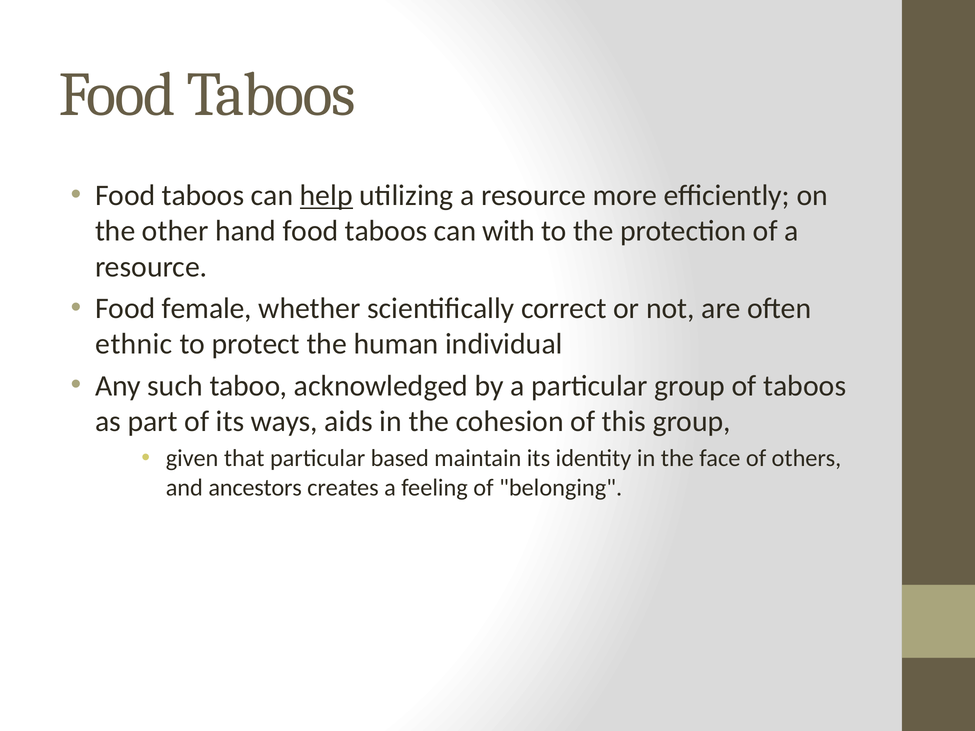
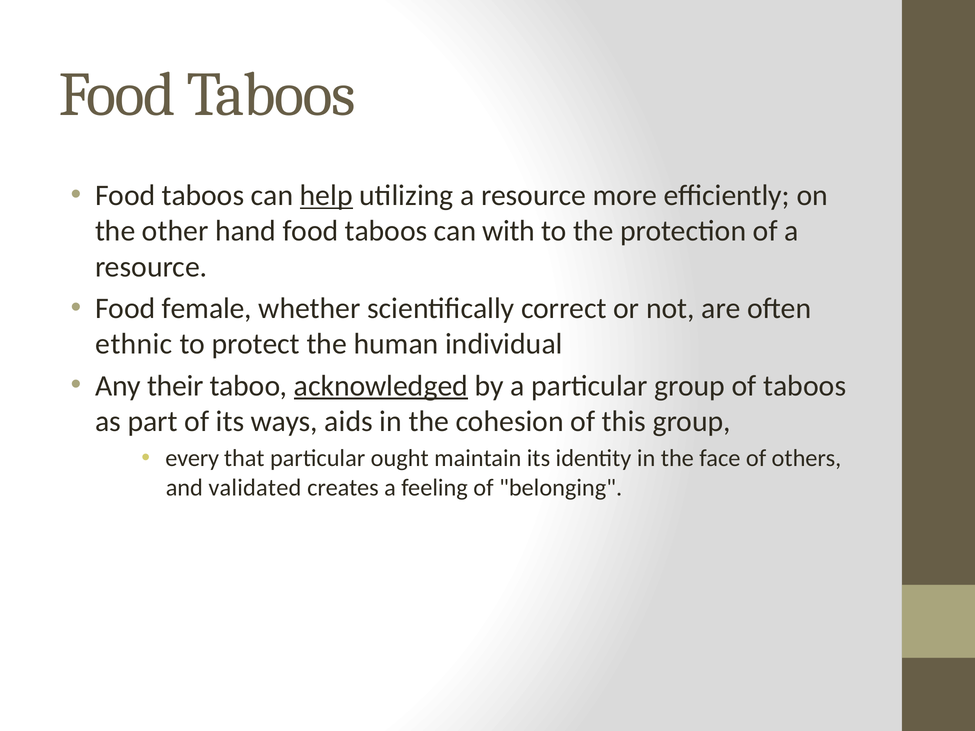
such: such -> their (175, 386)
acknowledged underline: none -> present (381, 386)
given: given -> every (192, 458)
based: based -> ought (400, 458)
ancestors: ancestors -> validated (255, 488)
